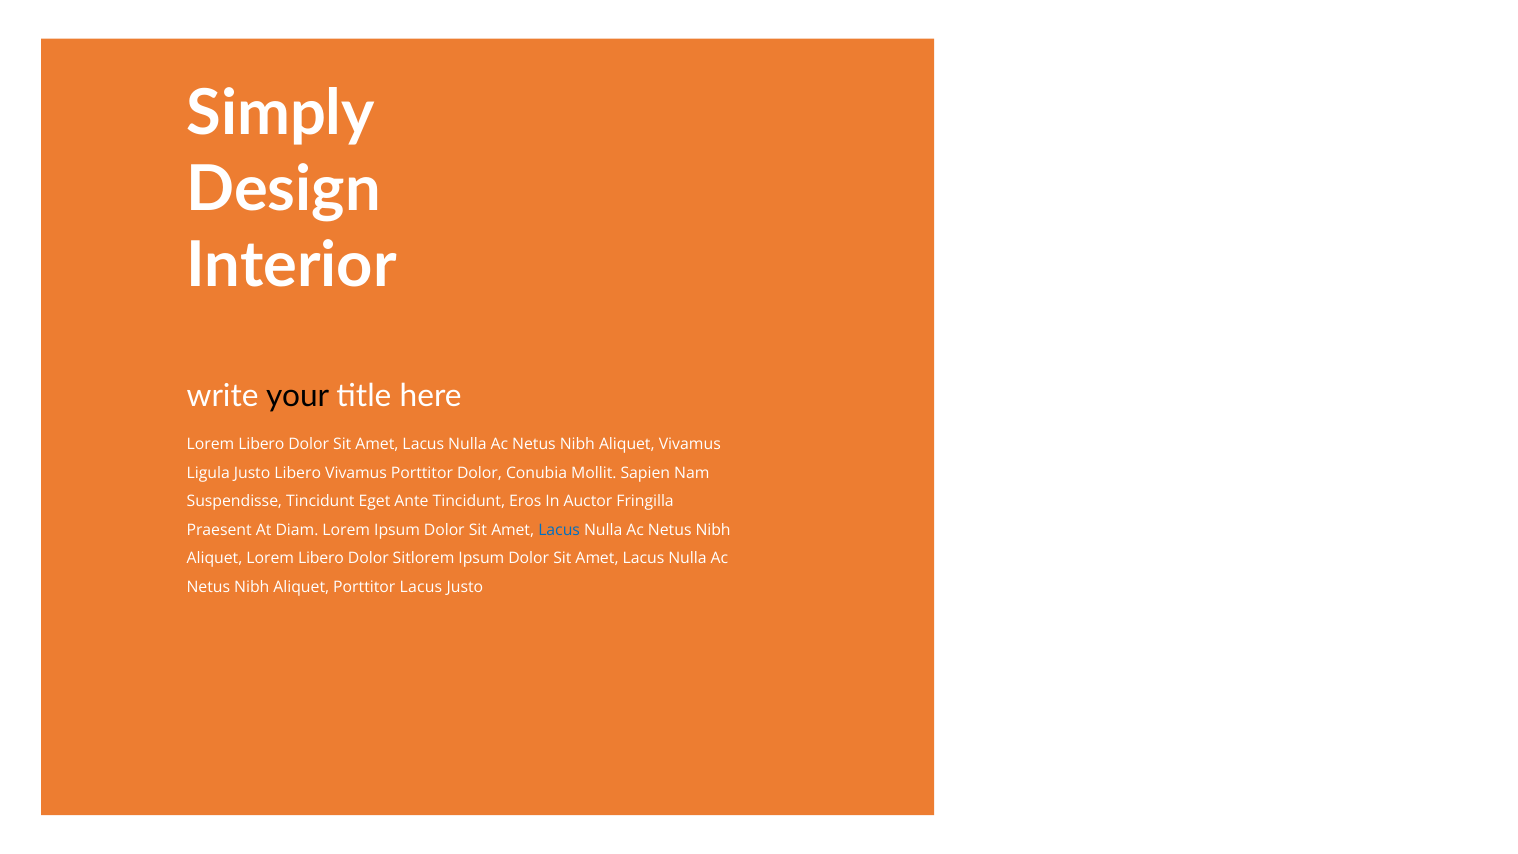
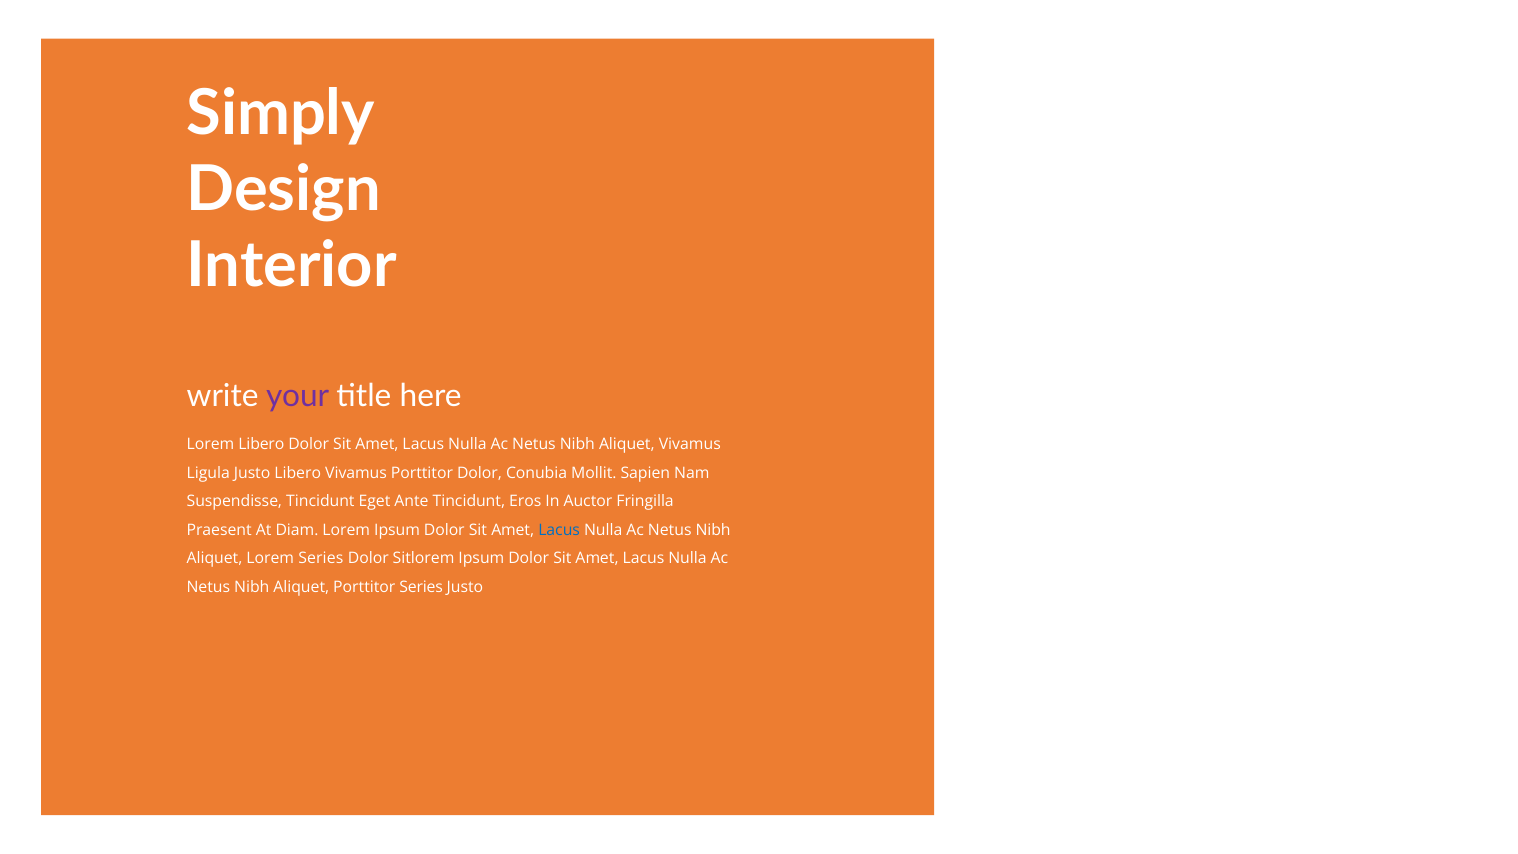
your colour: black -> purple (298, 396)
Aliquet Lorem Libero: Libero -> Series (321, 558)
Porttitor Lacus: Lacus -> Series (421, 587)
